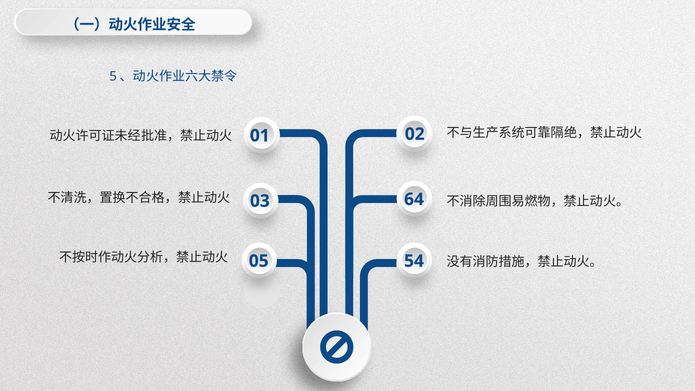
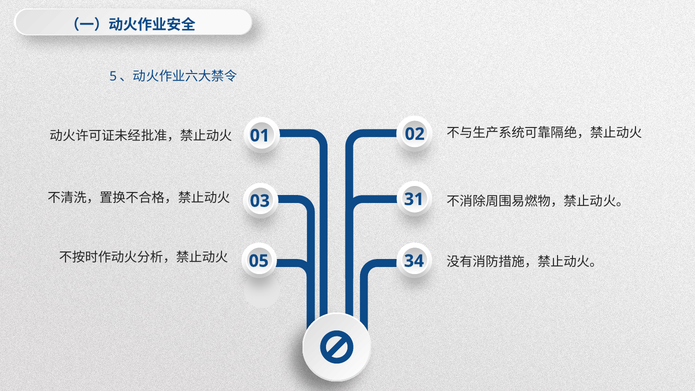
64: 64 -> 31 (414, 199)
54: 54 -> 34 (414, 261)
